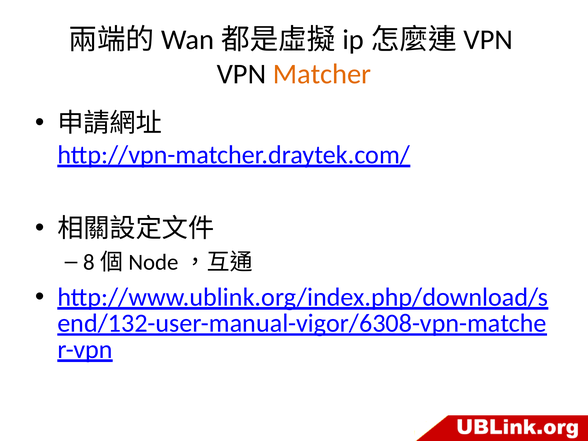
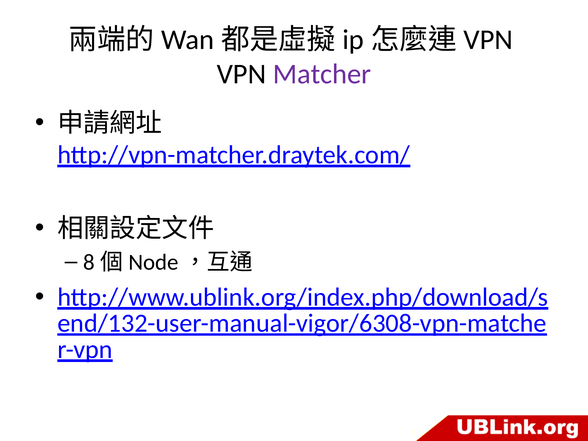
Matcher colour: orange -> purple (322, 74)
